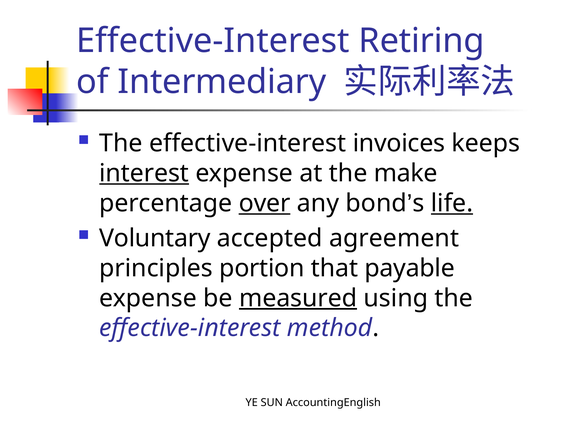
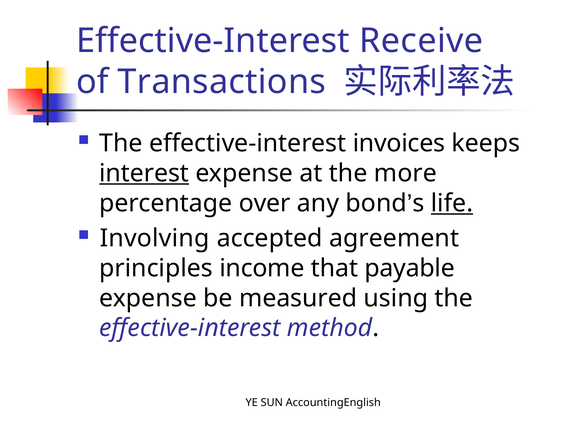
Retiring: Retiring -> Receive (421, 41)
Intermediary: Intermediary -> Transactions (222, 82)
make: make -> more (405, 173)
over underline: present -> none (265, 203)
Voluntary: Voluntary -> Involving (155, 238)
portion: portion -> income (262, 268)
measured underline: present -> none (298, 298)
